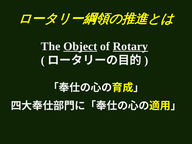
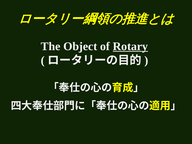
Object underline: present -> none (80, 46)
